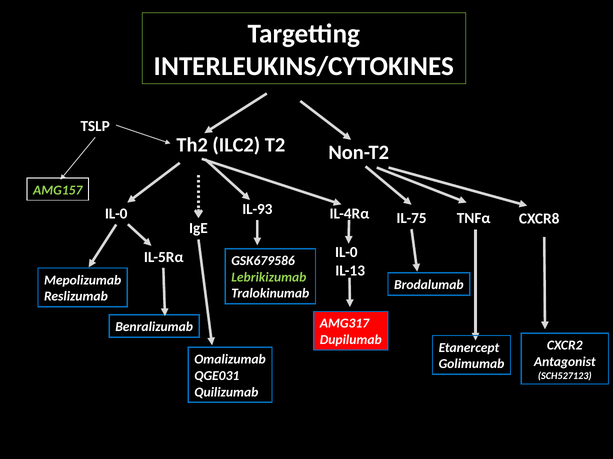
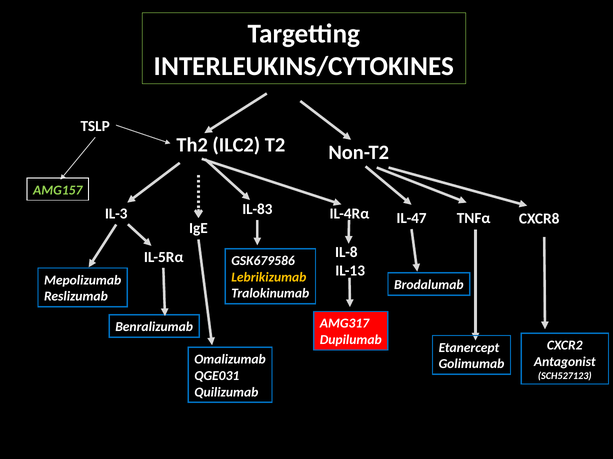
IL-93: IL-93 -> IL-83 (257, 209)
IL-0: IL-0 -> IL-3 (116, 214)
IL-75: IL-75 -> IL-47 (412, 218)
IL-0: IL-0 -> IL-8 (346, 253)
Lebrikizumab colour: light green -> yellow (269, 278)
